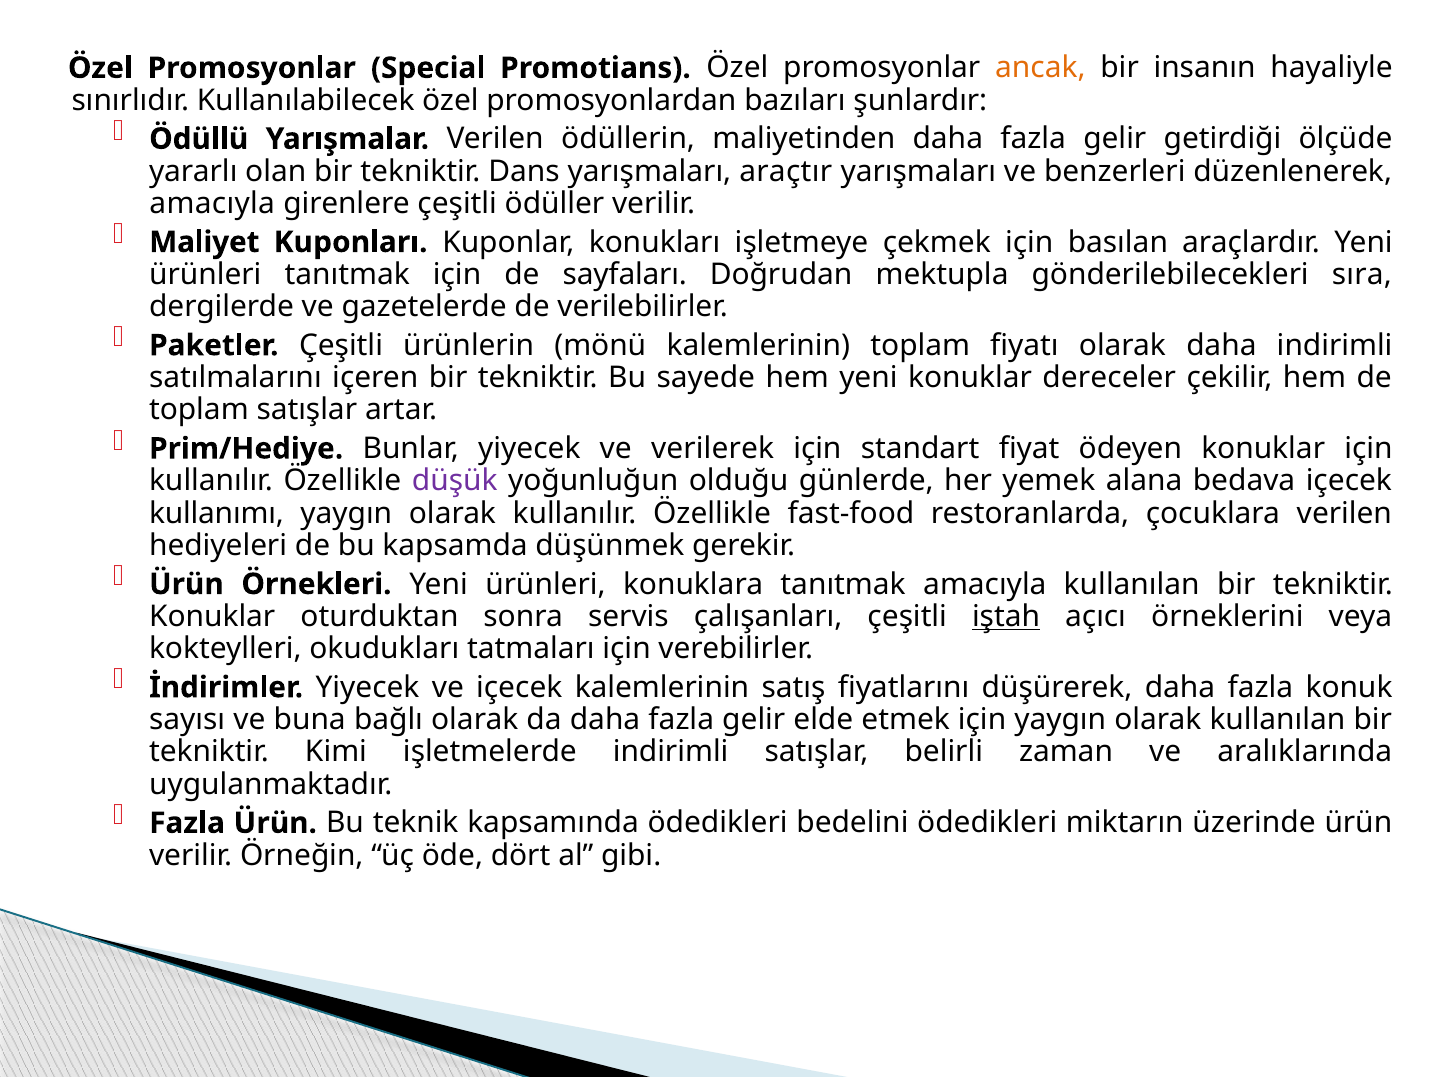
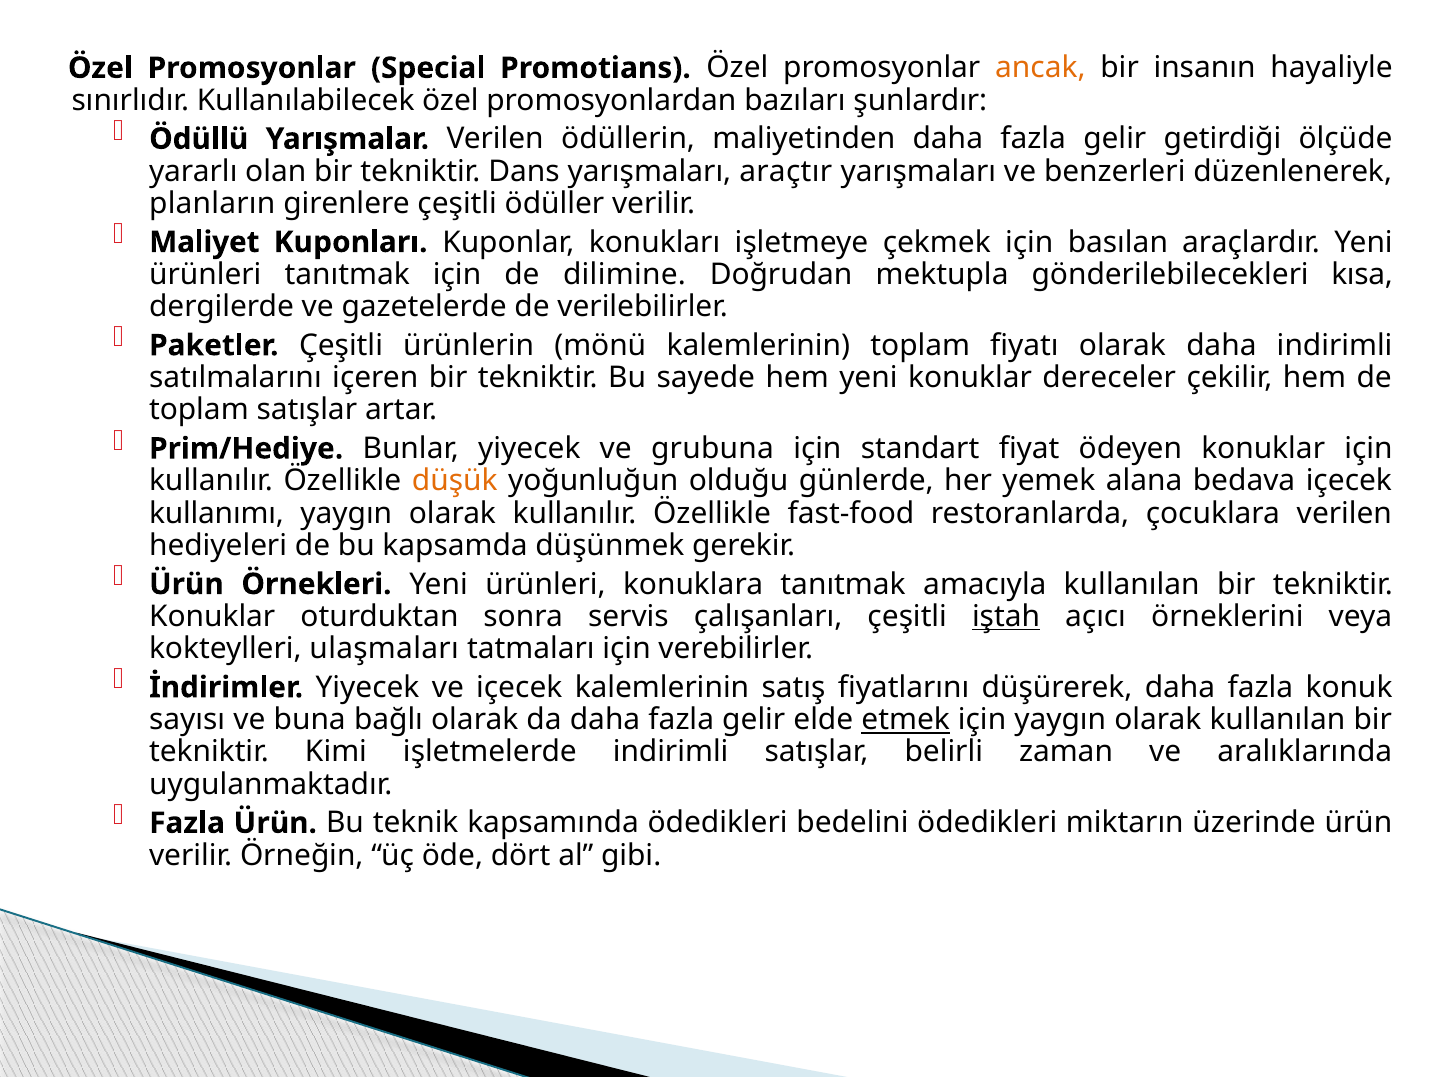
amacıyla: amacıyla -> planların (212, 204)
sayfaları: sayfaları -> dilimine (625, 275)
sıra: sıra -> kısa (1362, 275)
verilerek: verilerek -> grubuna (712, 449)
düşük colour: purple -> orange (455, 481)
okudukları: okudukları -> ulaşmaları (384, 649)
etmek underline: none -> present (906, 720)
